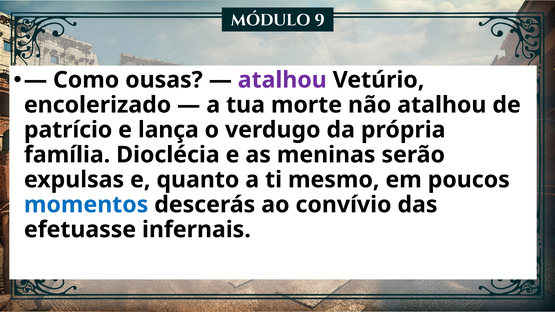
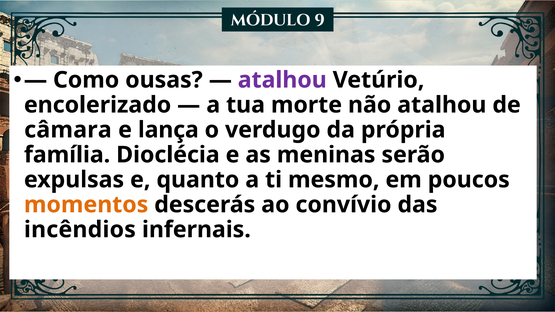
patrício: patrício -> câmara (68, 130)
momentos colour: blue -> orange (86, 205)
efetuasse: efetuasse -> incêndios (80, 230)
